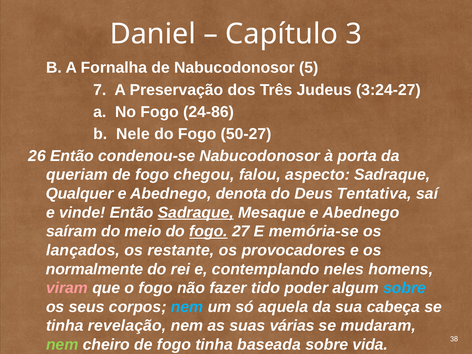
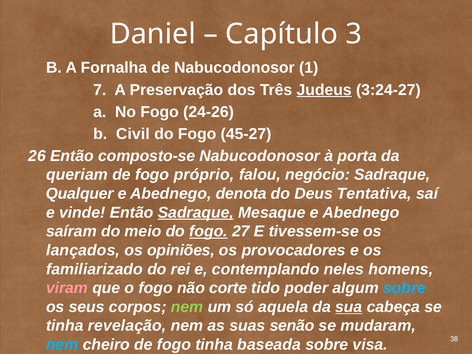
5: 5 -> 1 (309, 68)
Judeus underline: none -> present (324, 90)
24-86: 24-86 -> 24-26 (208, 112)
Nele: Nele -> Civil (133, 134)
50-27: 50-27 -> 45-27 (246, 134)
condenou-se: condenou-se -> composto-se (147, 156)
chegou: chegou -> próprio (204, 175)
aspecto: aspecto -> negócio (318, 175)
memória-se: memória-se -> tivessem-se (314, 231)
restante: restante -> opiniões (181, 250)
normalmente: normalmente -> familiarizado (94, 269)
fazer: fazer -> corte (228, 288)
nem colour: light blue -> light green (187, 307)
sua underline: none -> present (349, 307)
várias: várias -> senão (292, 326)
nem colour: light green -> light blue (62, 345)
vida: vida -> visa (370, 345)
